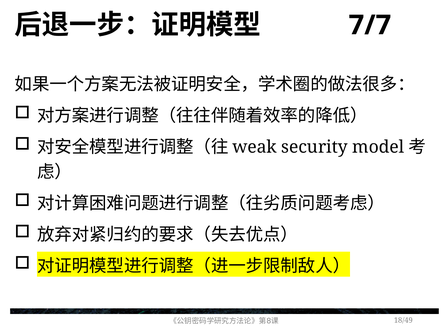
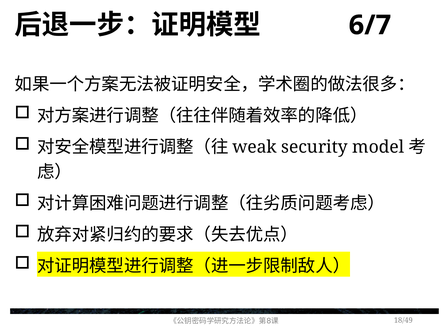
7/7: 7/7 -> 6/7 (370, 25)
